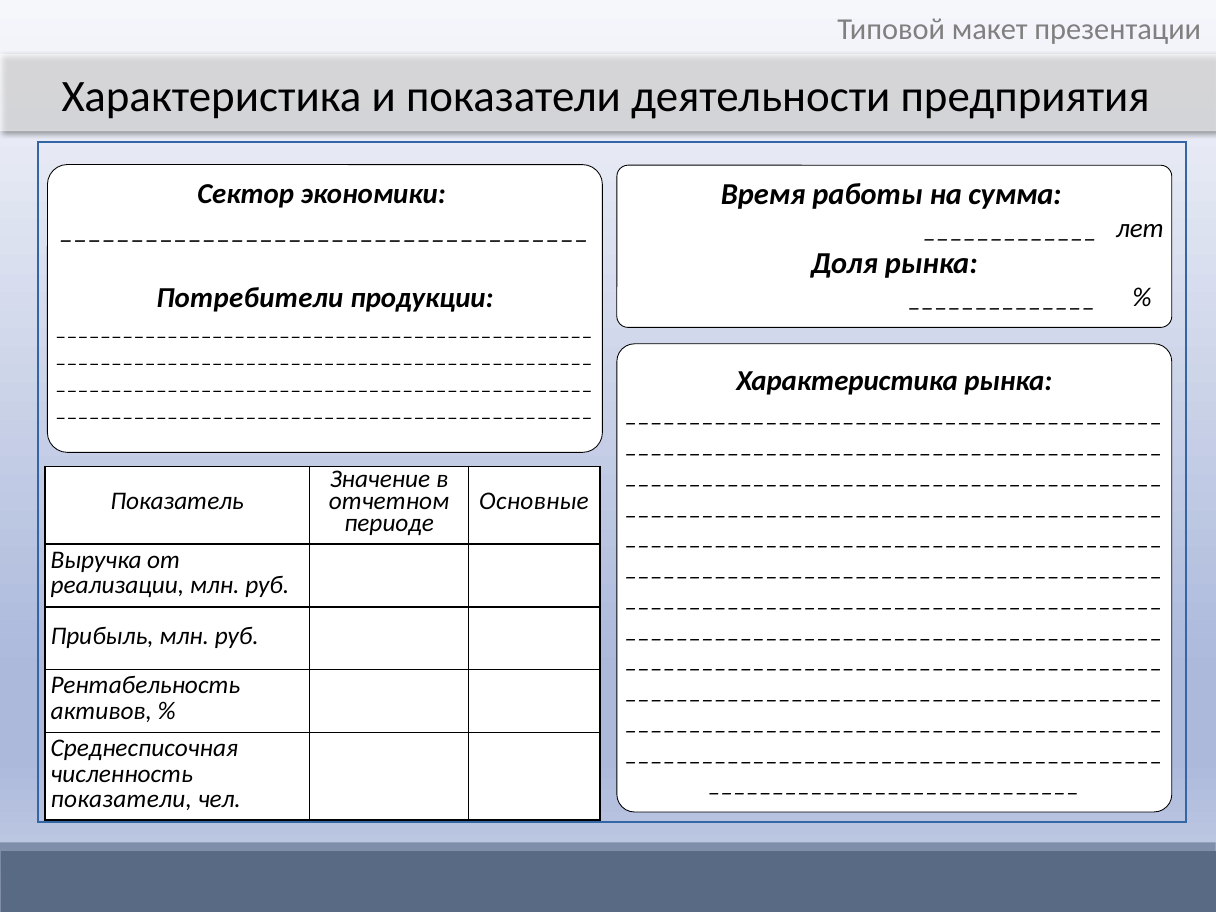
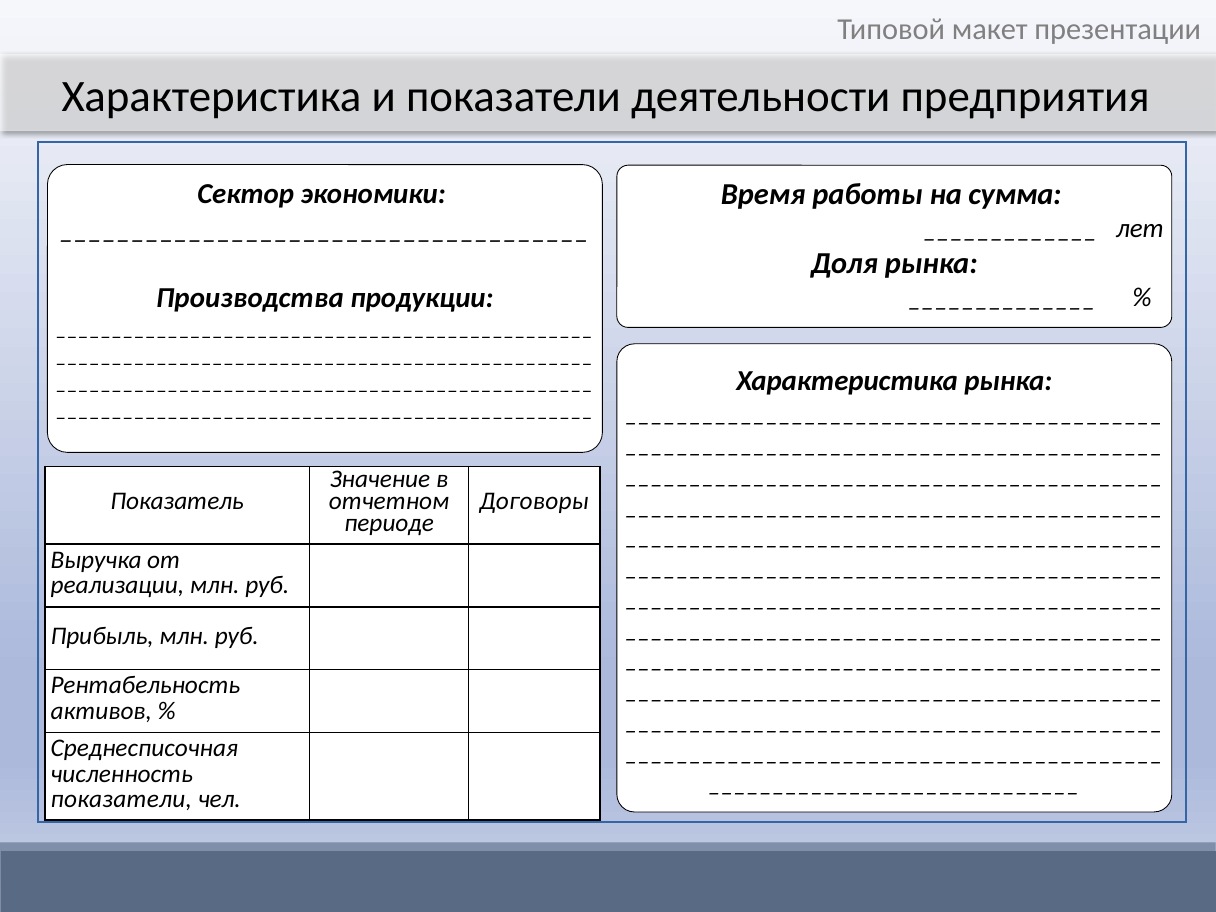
Потребители: Потребители -> Производства (250, 298)
Основные: Основные -> Договоры (534, 501)
